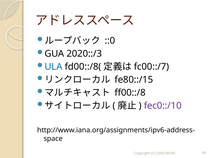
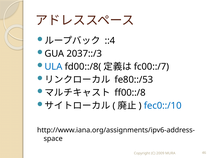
::0: ::0 -> ::4 (110, 41)
2020::/3: 2020::/3 -> 2037::/3 (84, 54)
fe80::/15: fe80::/15 -> fe80::/53 (134, 80)
fec0::/10 colour: purple -> blue (163, 106)
